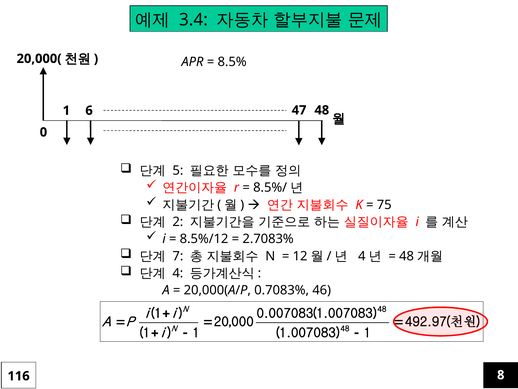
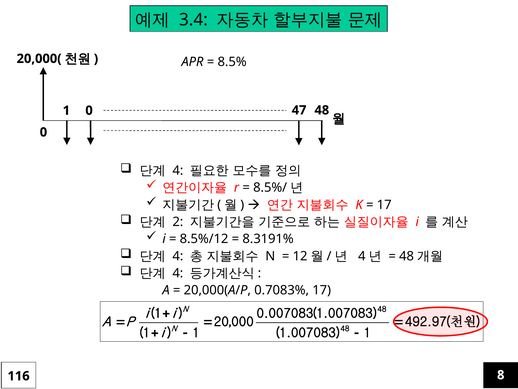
1 6: 6 -> 0 (89, 110)
5: 5 -> 4 (178, 170)
75: 75 -> 17 (384, 204)
2.7083%: 2.7083% -> 8.3191% (268, 239)
7: 7 -> 4 (178, 256)
0.7083% 46: 46 -> 17 (322, 290)
